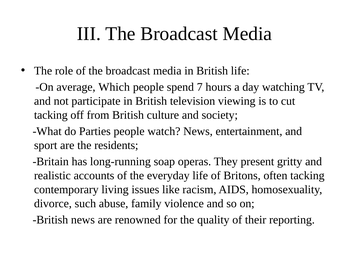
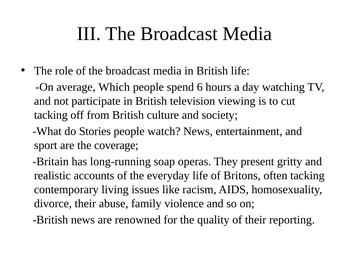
7: 7 -> 6 (200, 87)
Parties: Parties -> Stories (95, 131)
residents: residents -> coverage (116, 145)
divorce such: such -> their (85, 203)
